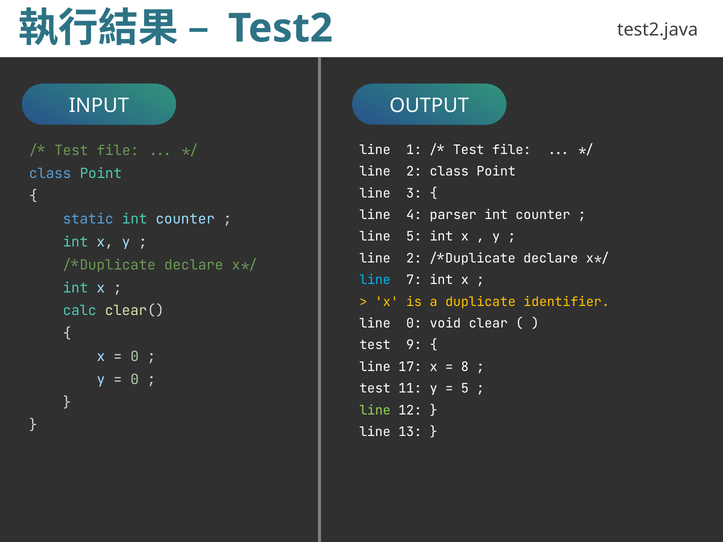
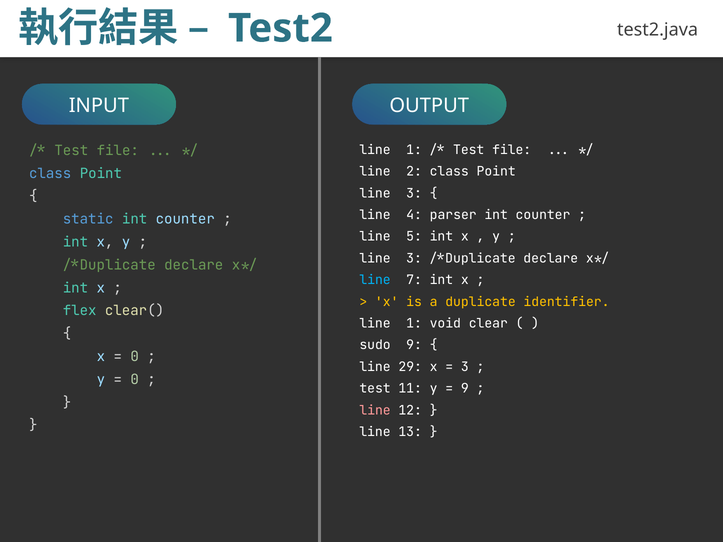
2: 2 -> 3 (414, 258)
calc: calc -> flex (80, 311)
0: 0 -> 1 (414, 324)
test: test -> sudo (375, 345)
17: 17 -> 29 (410, 367)
8: 8 -> 3 (465, 367)
5: 5 -> 9 (465, 389)
line colour: light green -> pink (375, 411)
